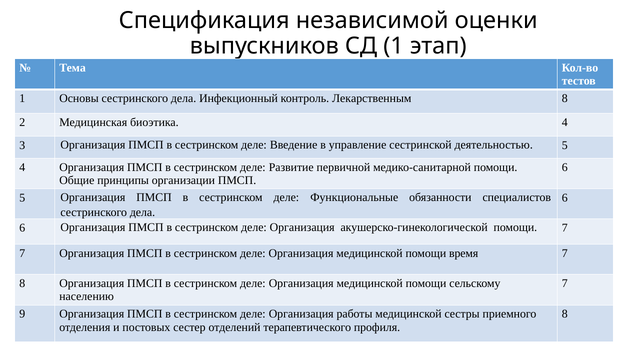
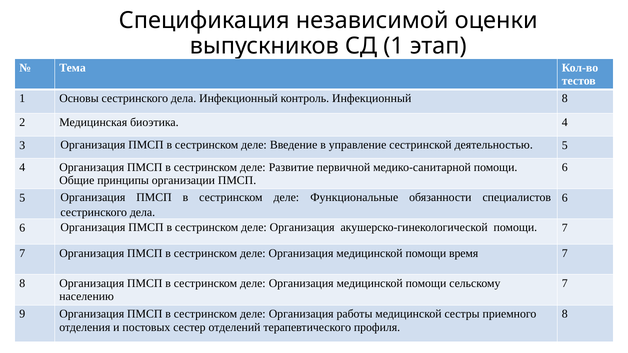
контроль Лекарственным: Лекарственным -> Инфекционный (372, 99)
